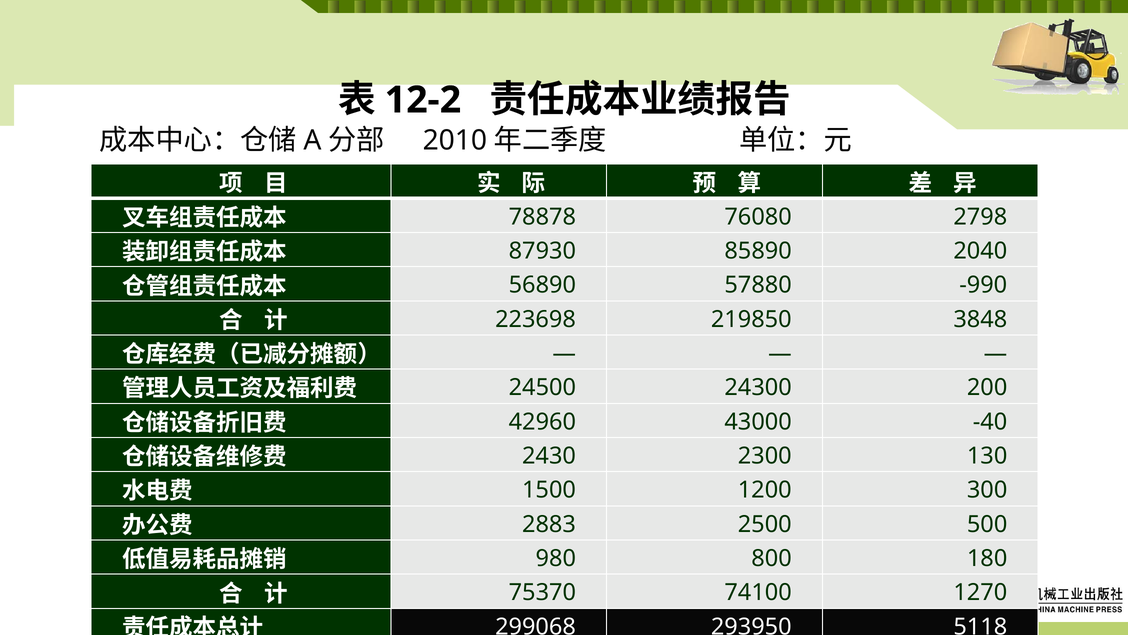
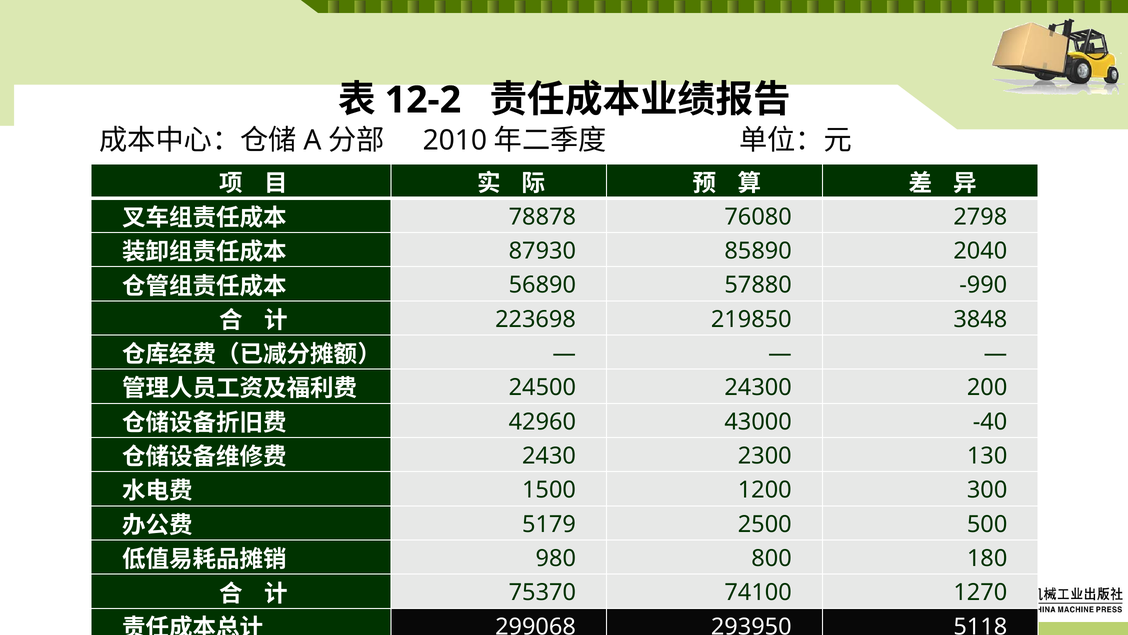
2883: 2883 -> 5179 (549, 524)
